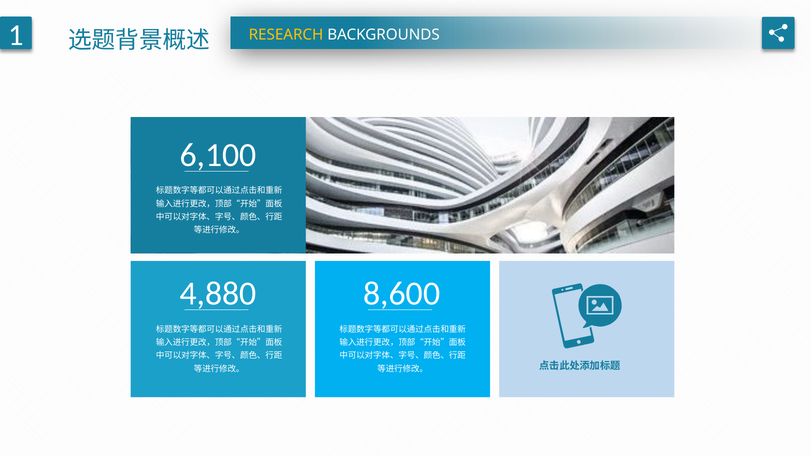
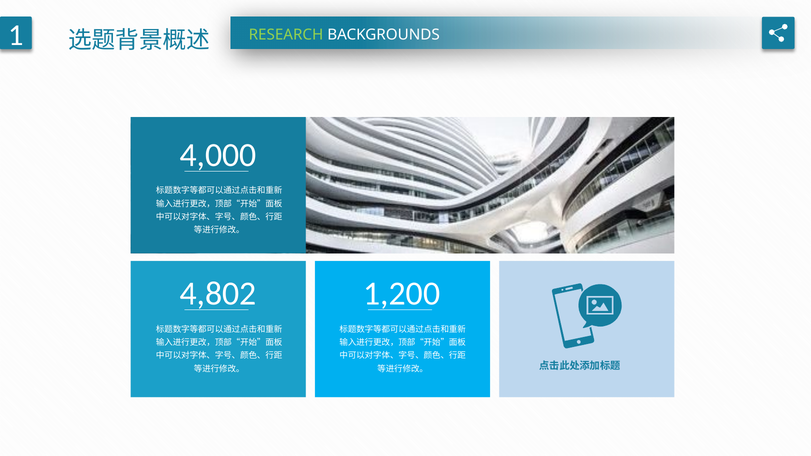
RESEARCH colour: yellow -> light green (286, 35)
6,100: 6,100 -> 4,000 (218, 155)
4,880: 4,880 -> 4,802 (218, 294)
8,600: 8,600 -> 1,200 (402, 294)
